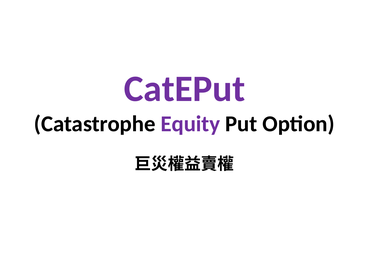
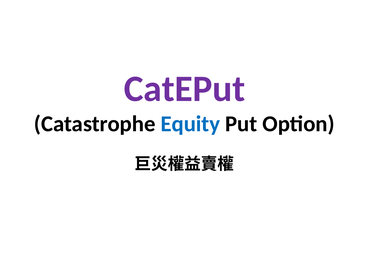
Equity colour: purple -> blue (190, 124)
